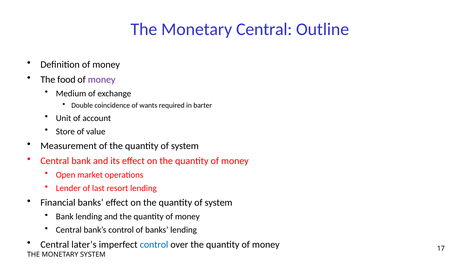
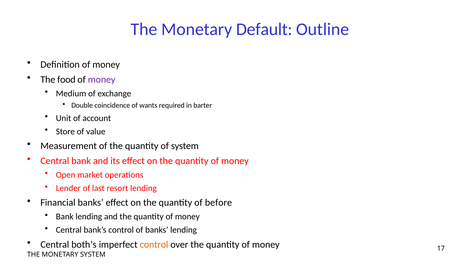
Monetary Central: Central -> Default (264, 29)
system: system -> before (218, 202)
later’s: later’s -> both’s (84, 244)
control colour: blue -> orange (154, 244)
